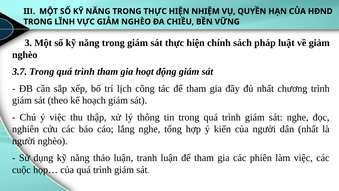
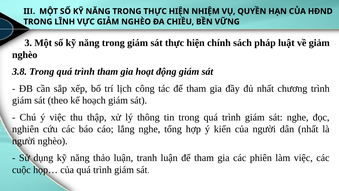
3.7: 3.7 -> 3.8 (20, 72)
